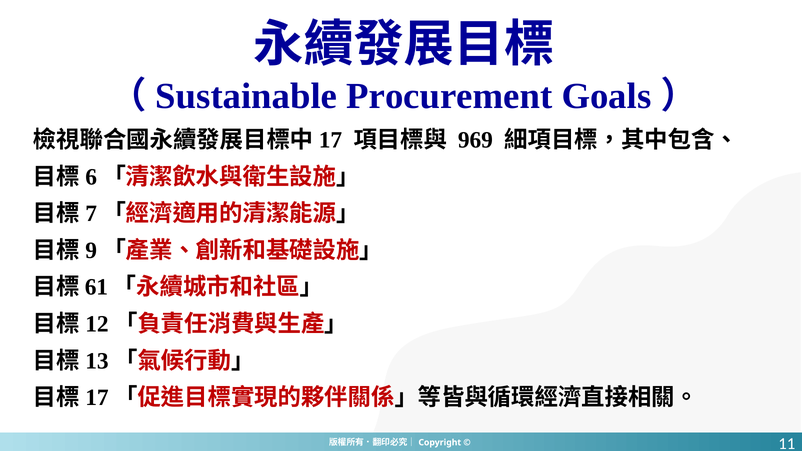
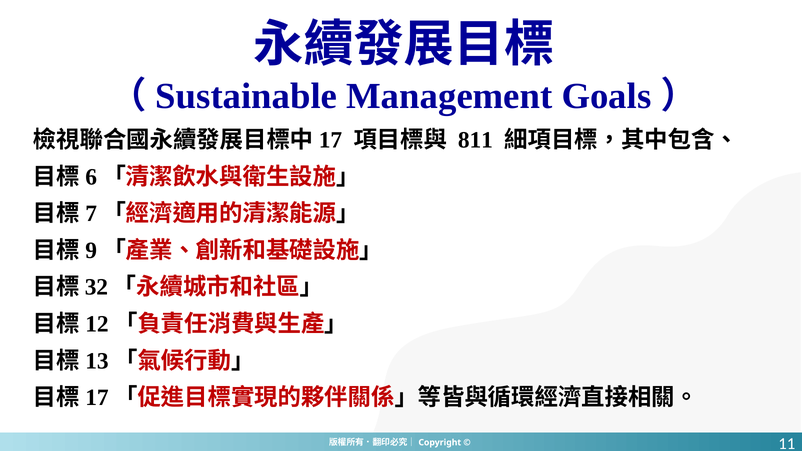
Procurement: Procurement -> Management (449, 96)
969: 969 -> 811 (475, 140)
61: 61 -> 32 (96, 287)
